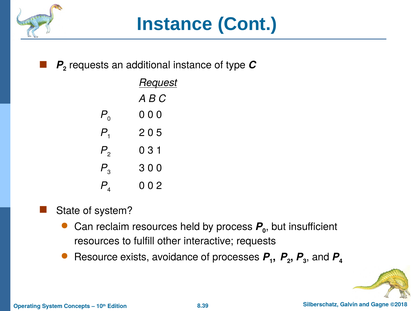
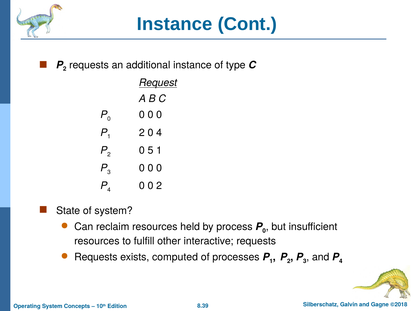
0 5: 5 -> 4 (159, 132)
0 3: 3 -> 5 (150, 150)
3: 3 -> 0 (142, 168)
Resource: Resource -> Requests (96, 257)
avoidance: avoidance -> computed (175, 257)
